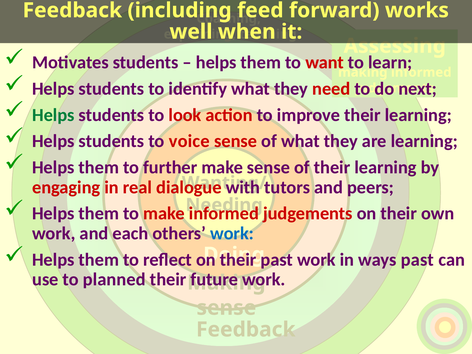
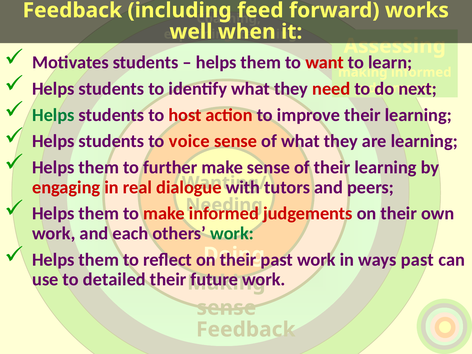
look: look -> host (185, 115)
work colour: blue -> green (232, 233)
planned: planned -> detailed (114, 280)
